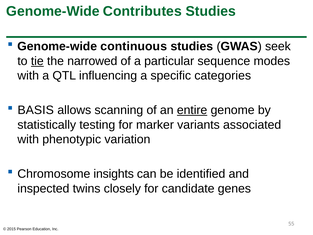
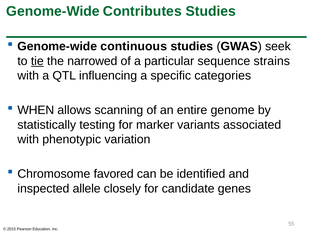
modes: modes -> strains (272, 61)
BASIS: BASIS -> WHEN (36, 110)
entire underline: present -> none (192, 110)
insights: insights -> favored (114, 174)
twins: twins -> allele (87, 188)
